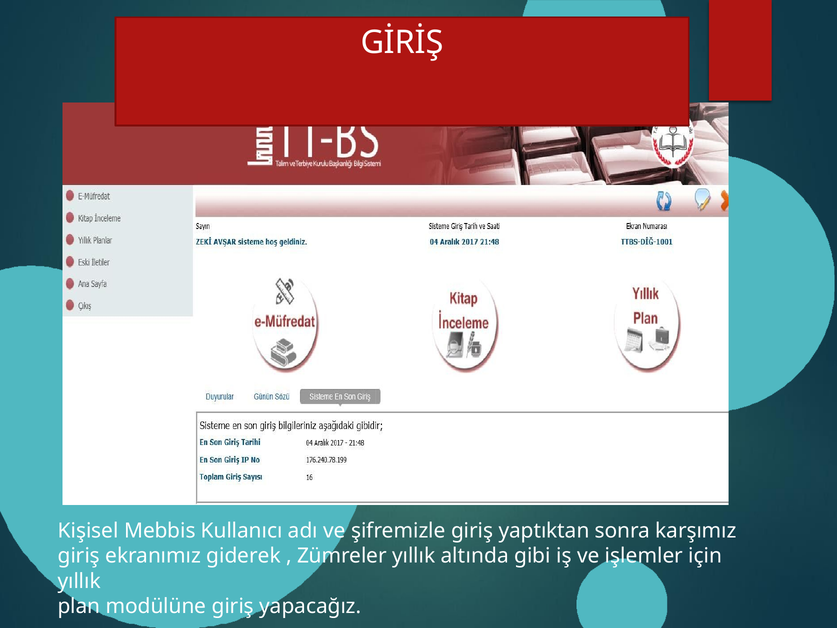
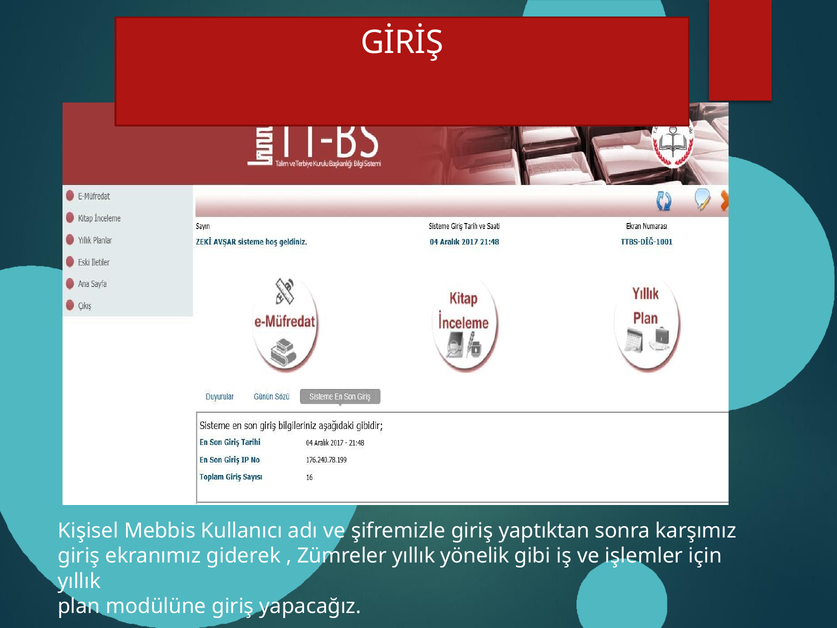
altında: altında -> yönelik (475, 556)
